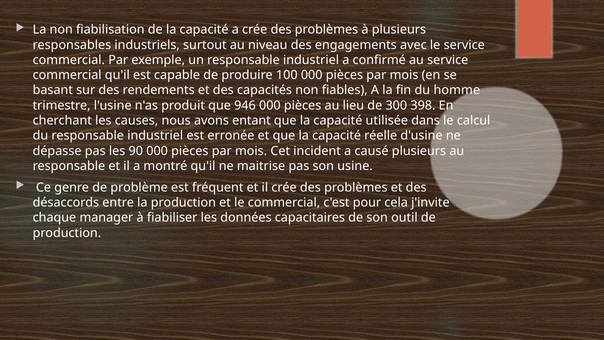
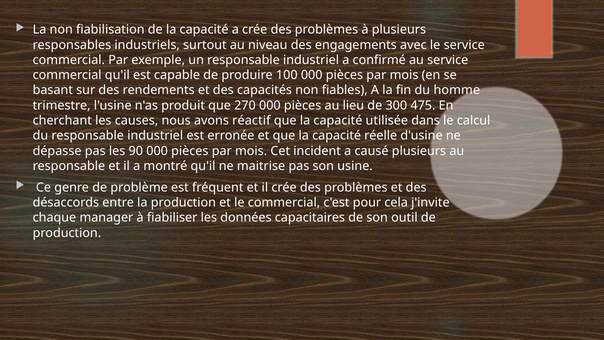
946: 946 -> 270 (245, 105)
398: 398 -> 475 (423, 105)
entant: entant -> réactif (251, 121)
